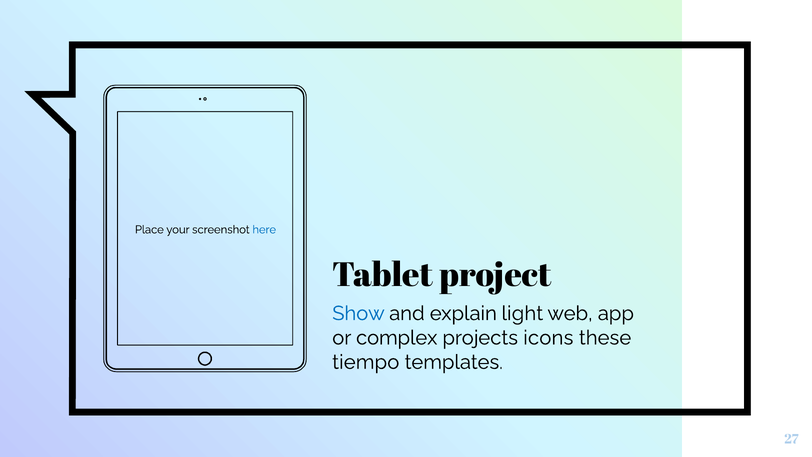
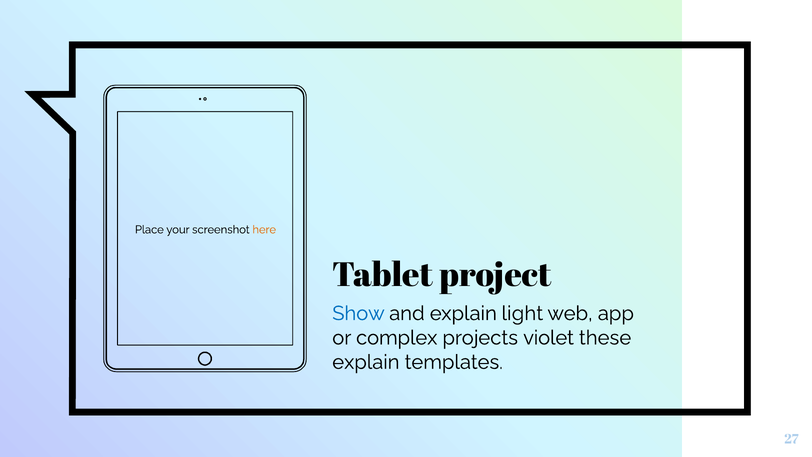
here colour: blue -> orange (264, 230)
icons: icons -> violet (549, 338)
tiempo: tiempo -> explain (366, 362)
